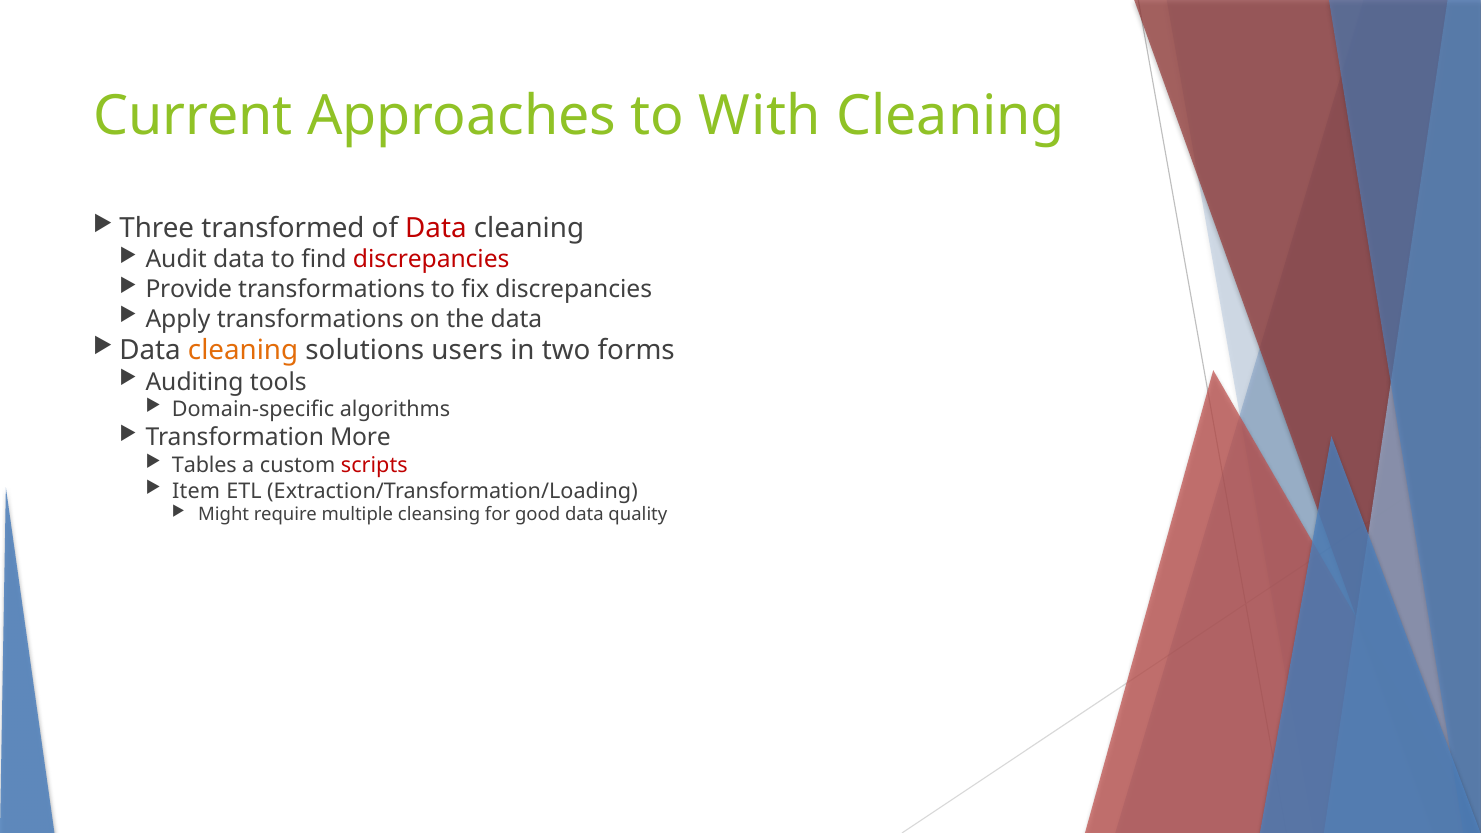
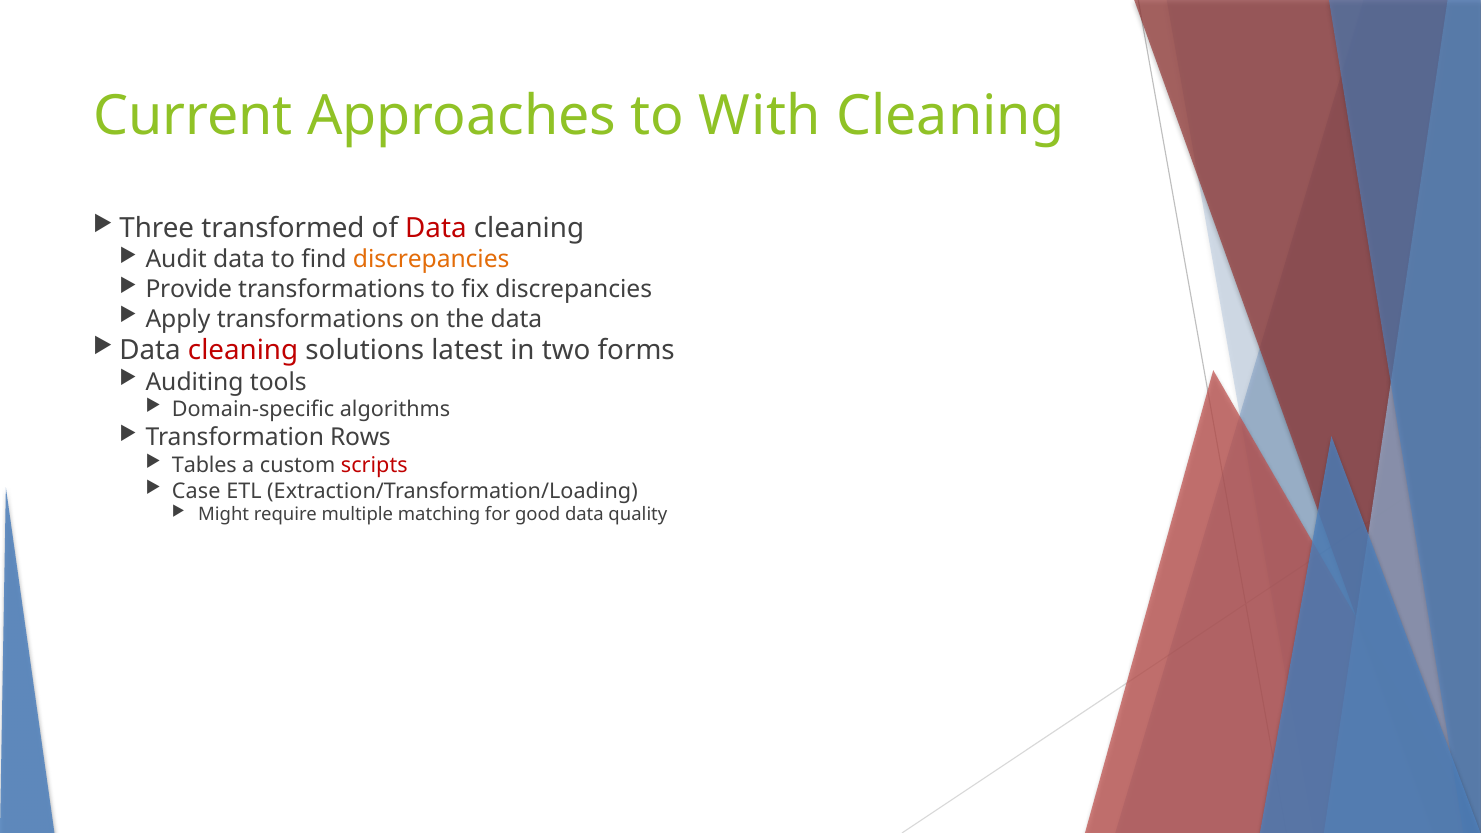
discrepancies colour: red -> orange (431, 260)
cleaning colour: orange -> red (243, 351)
users: users -> latest (467, 351)
More: More -> Rows (360, 437)
Item: Item -> Case (196, 491)
cleansing: cleansing -> matching (439, 515)
